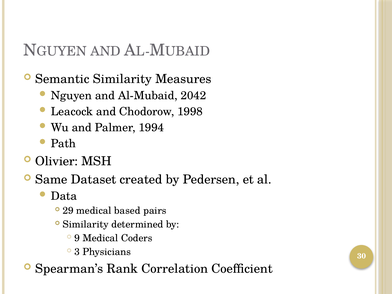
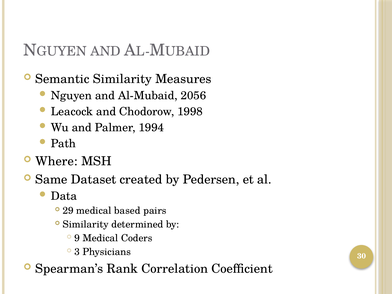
2042: 2042 -> 2056 (193, 95)
Olivier: Olivier -> Where (56, 161)
